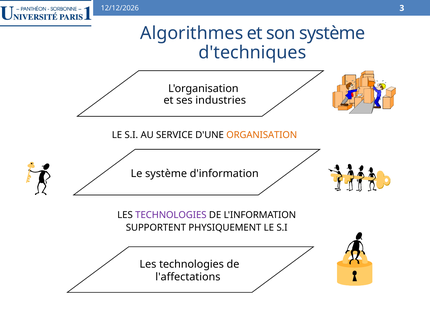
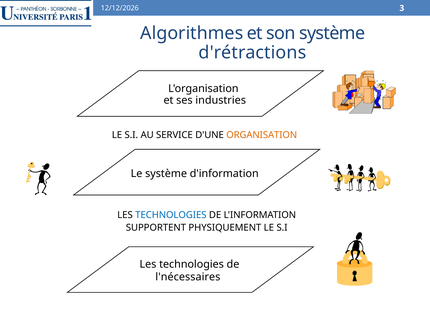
d'techniques: d'techniques -> d'rétractions (252, 53)
TECHNOLOGIES colour: purple -> blue (171, 215)
l'affectations: l'affectations -> l'nécessaires (188, 276)
